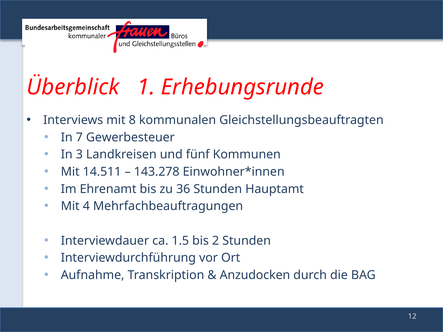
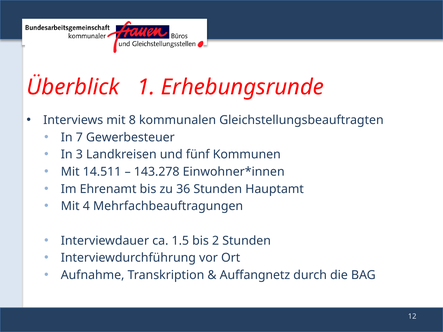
Anzudocken: Anzudocken -> Auffangnetz (255, 275)
